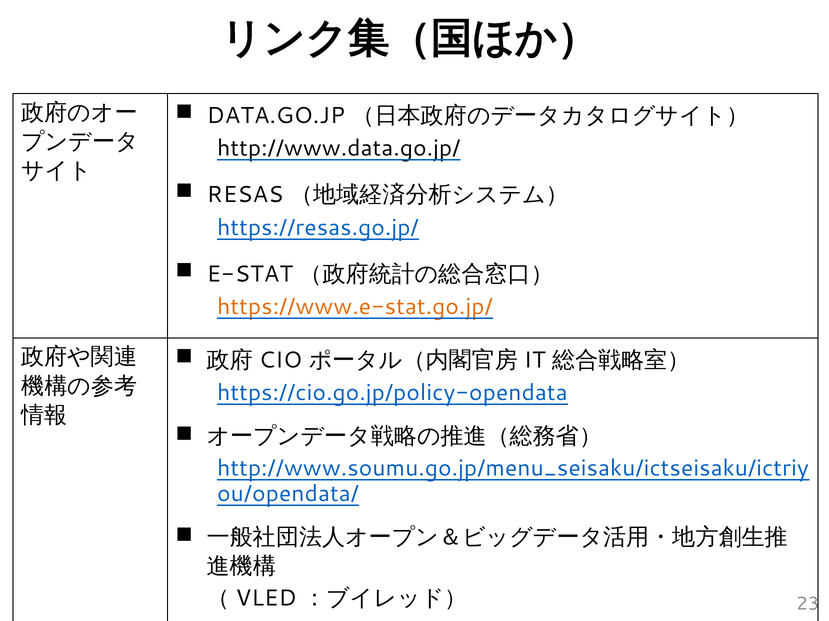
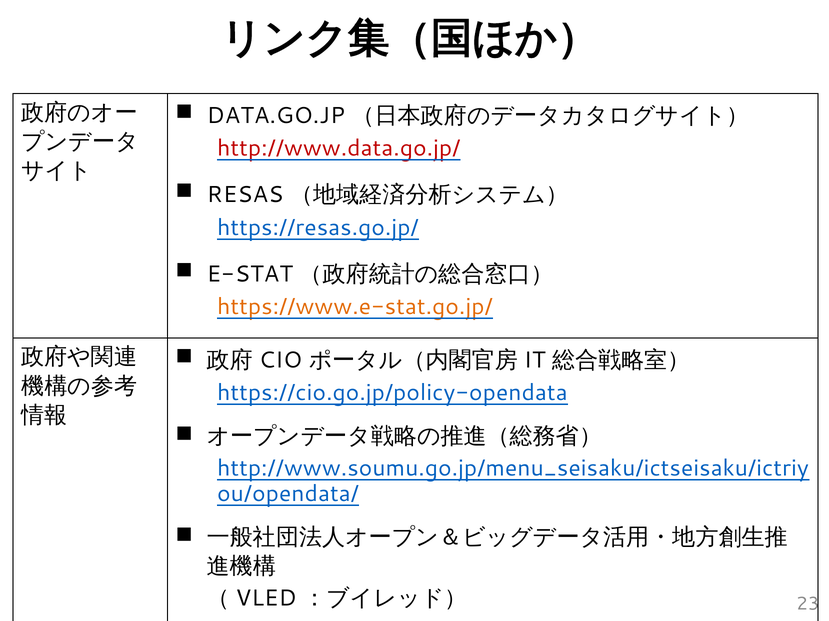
http://www.data.go.jp/ colour: black -> red (339, 148)
